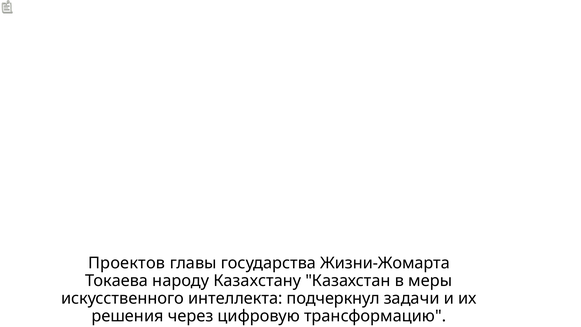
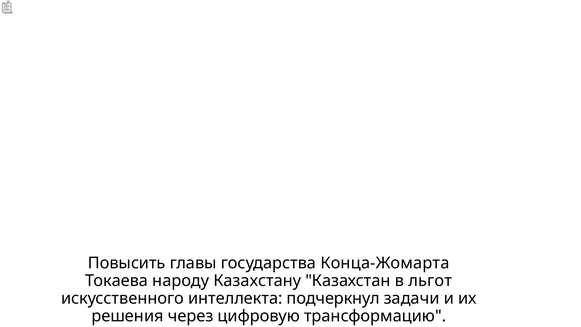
Проектов: Проектов -> Повысить (127, 263)
Жизни-Жомарта: Жизни-Жомарта -> Конца-Жомарта (385, 263)
меры: меры -> льгот (430, 281)
